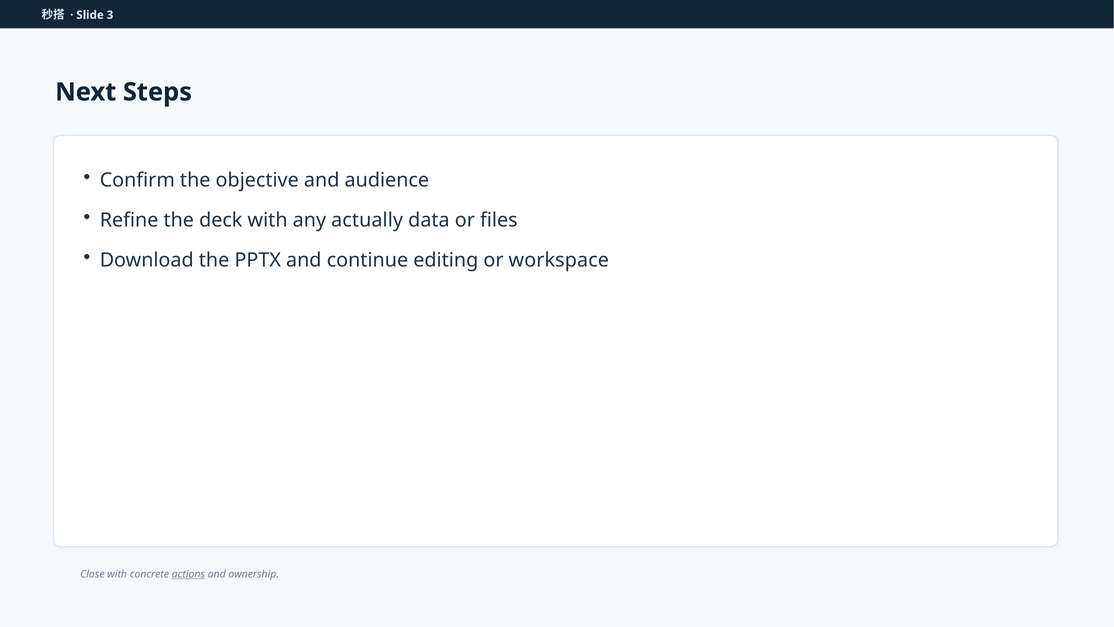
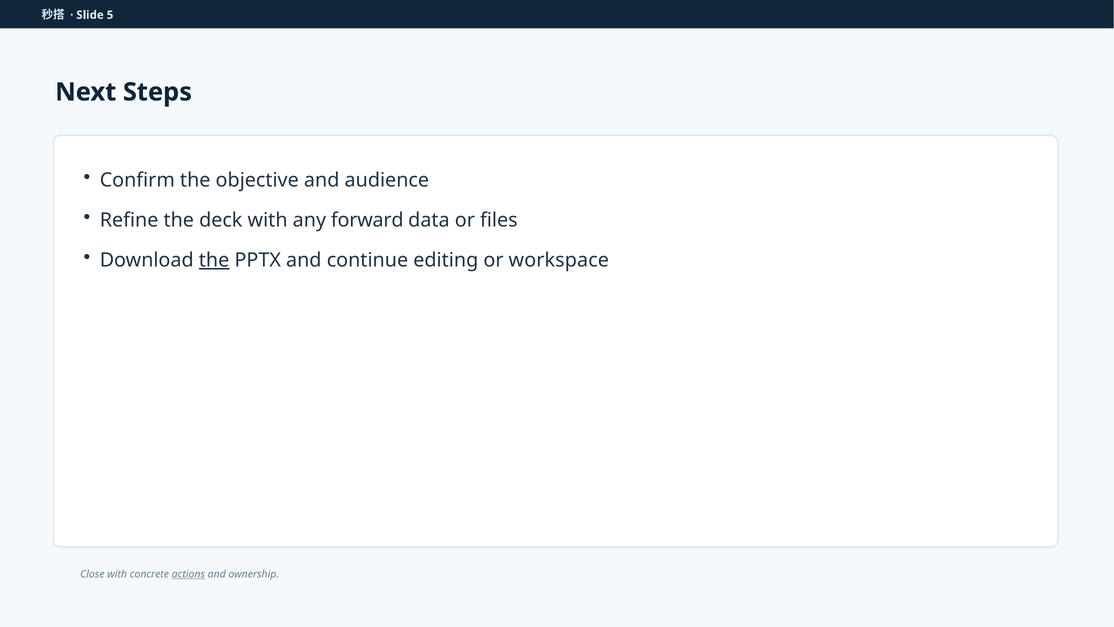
3: 3 -> 5 (110, 15)
actually: actually -> forward (367, 220)
the underline: none -> present (214, 260)
